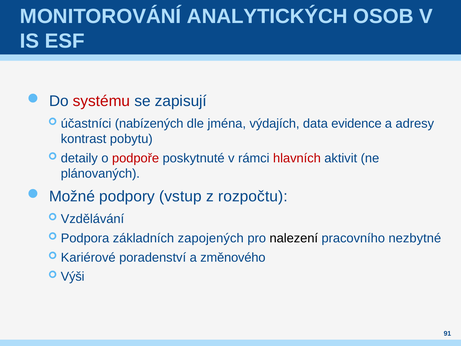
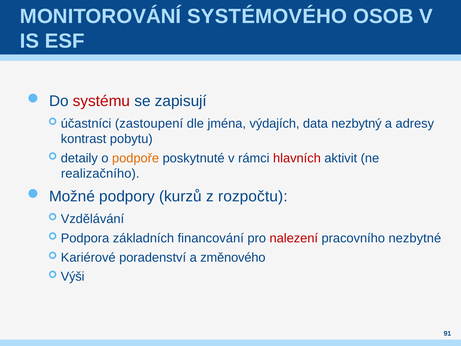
ANALYTICKÝCH: ANALYTICKÝCH -> SYSTÉMOVÉHO (267, 16)
nabízených: nabízených -> zastoupení (149, 124)
evidence: evidence -> nezbytný (356, 124)
podpoře colour: red -> orange (136, 158)
plánovaných: plánovaných -> realizačního (100, 174)
vstup: vstup -> kurzů (181, 196)
zapojených: zapojených -> financování (211, 238)
nalezení colour: black -> red (294, 238)
